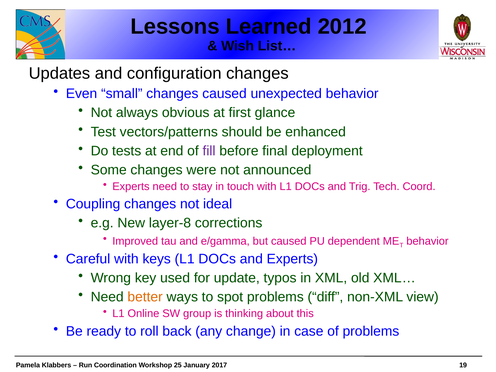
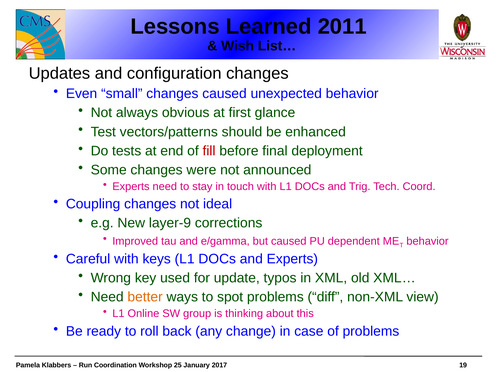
2012: 2012 -> 2011 (342, 27)
fill colour: purple -> red (209, 151)
layer-8: layer-8 -> layer-9 (170, 223)
